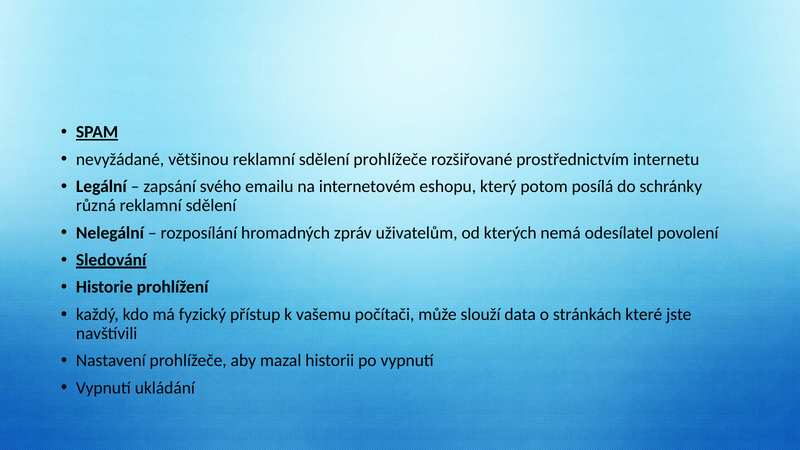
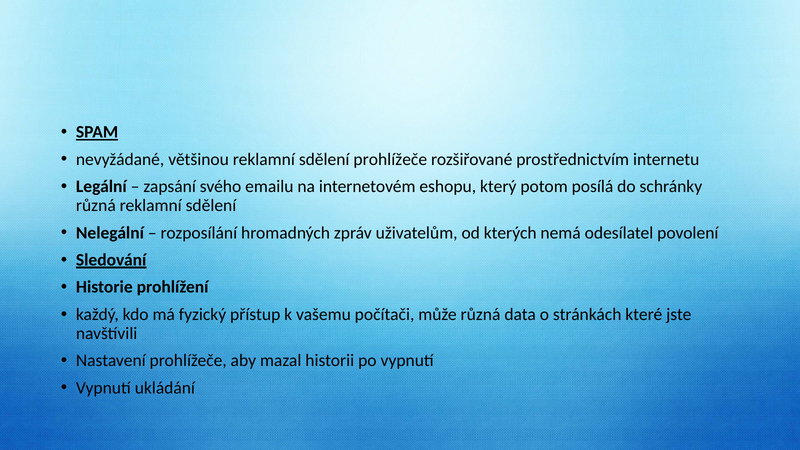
může slouží: slouží -> různá (481, 314)
